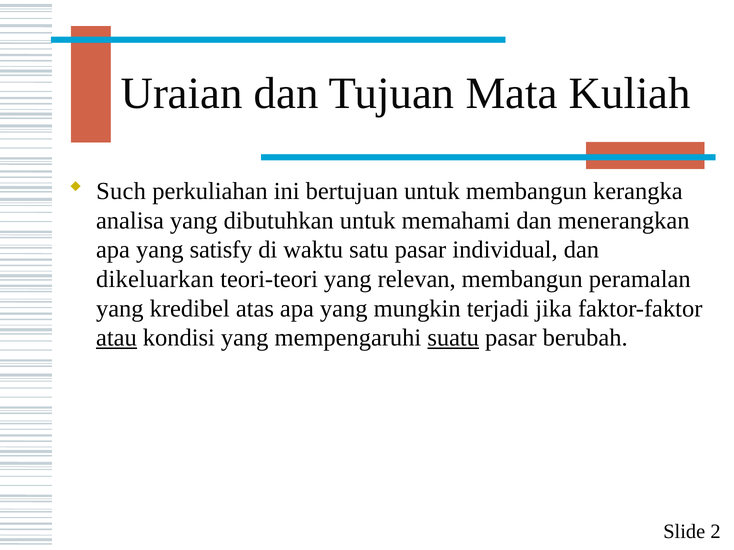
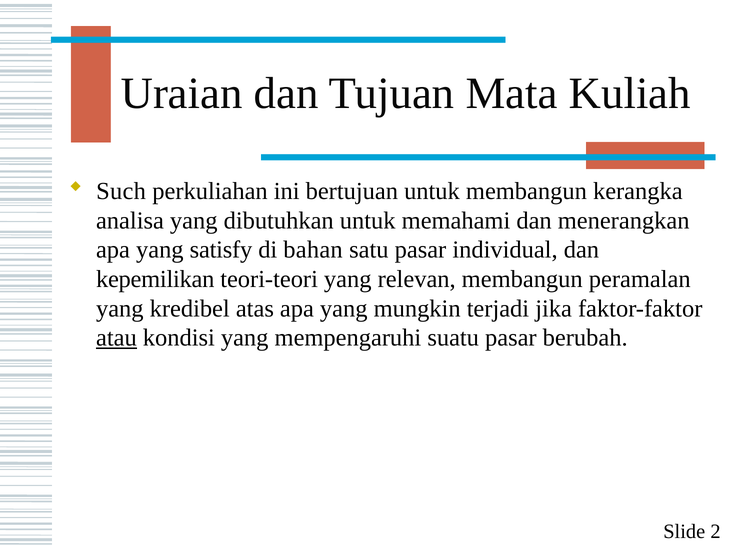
waktu: waktu -> bahan (313, 250)
dikeluarkan: dikeluarkan -> kepemilikan (155, 279)
suatu underline: present -> none (453, 338)
